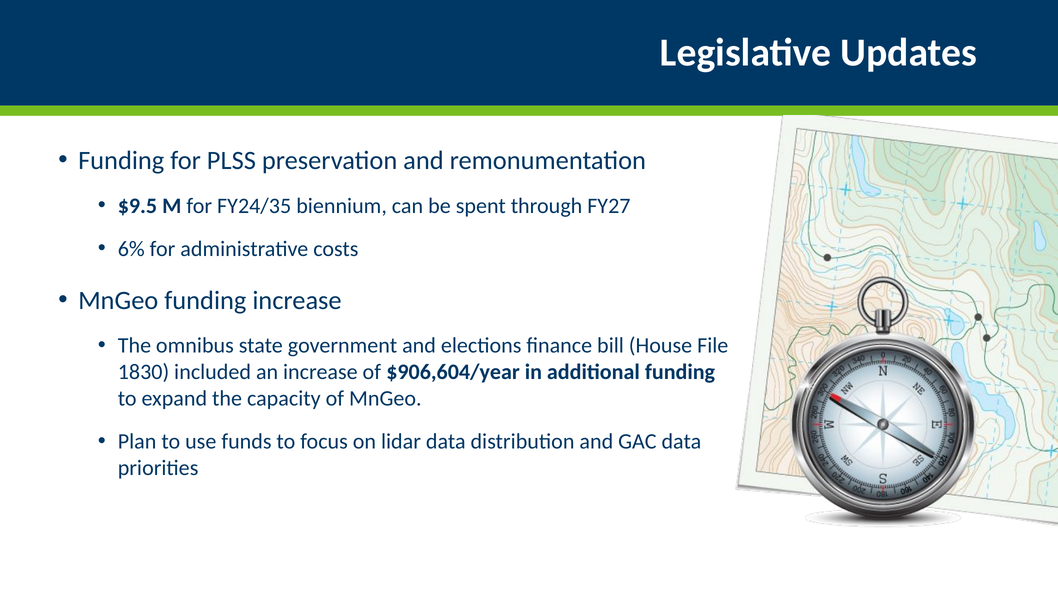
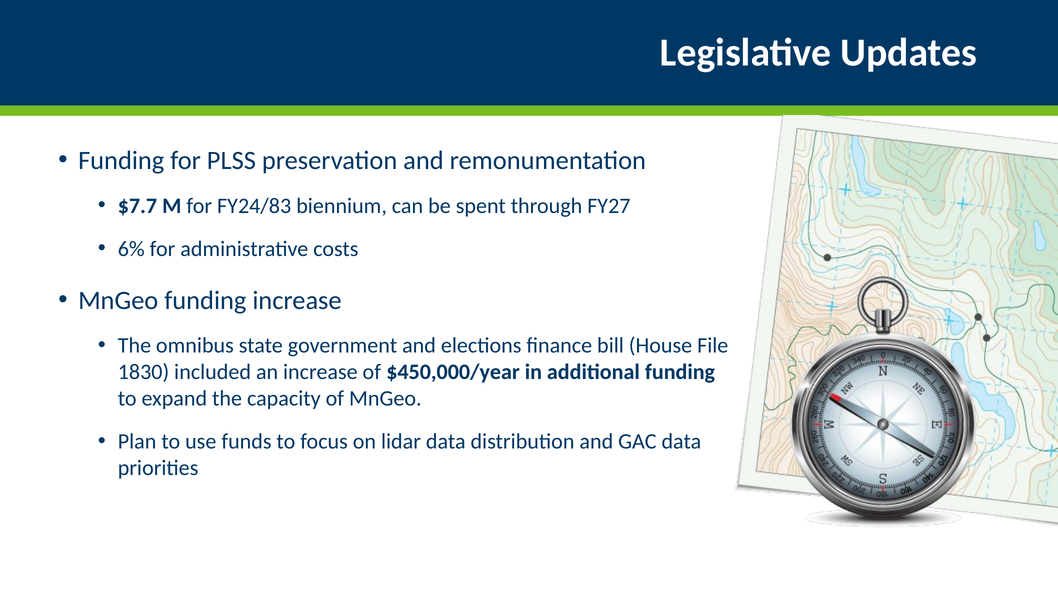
$9.5: $9.5 -> $7.7 (137, 206)
FY24/35: FY24/35 -> FY24/83 (254, 206)
$906,604/year: $906,604/year -> $450,000/year (453, 372)
